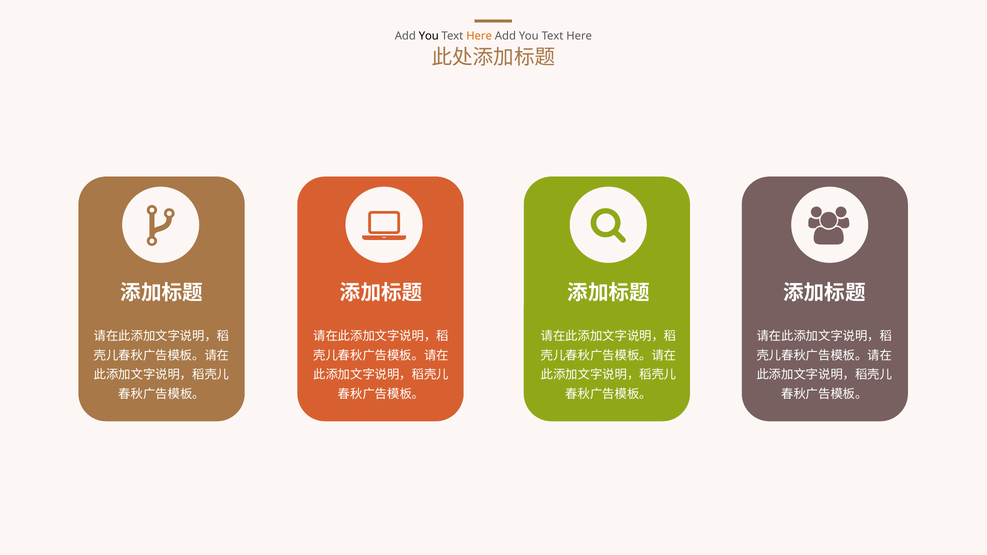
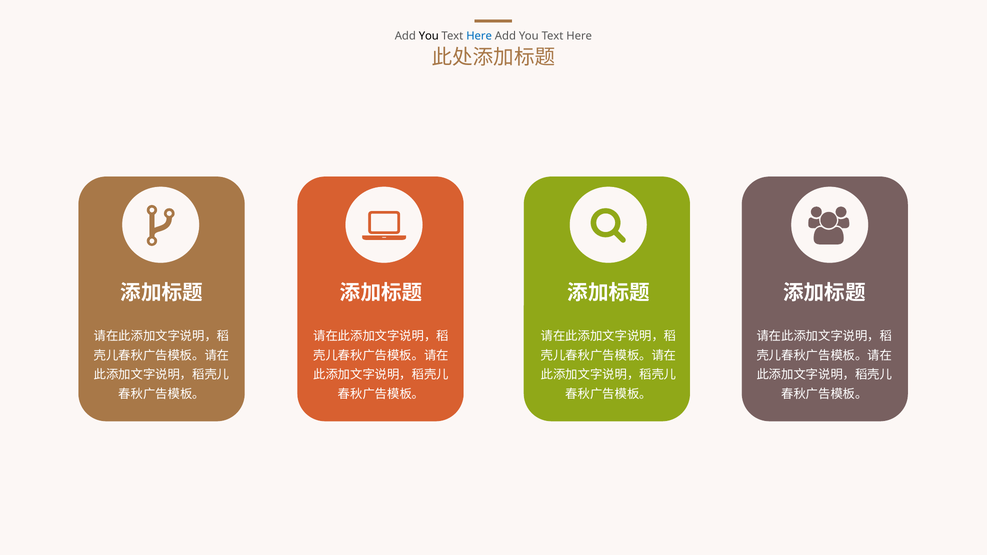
Here colour: orange -> blue (479, 36)
